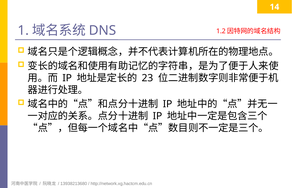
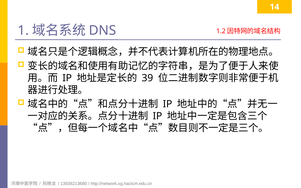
23: 23 -> 39 (147, 78)
